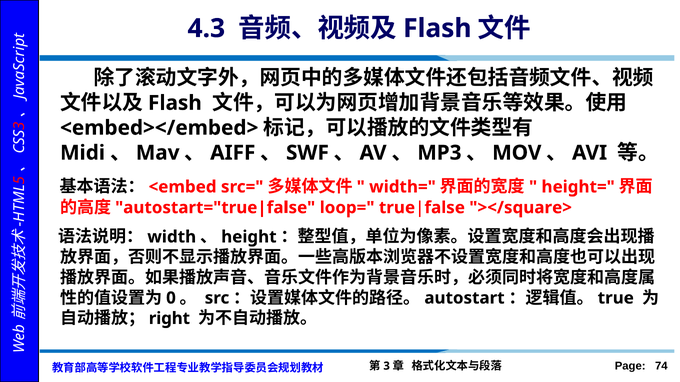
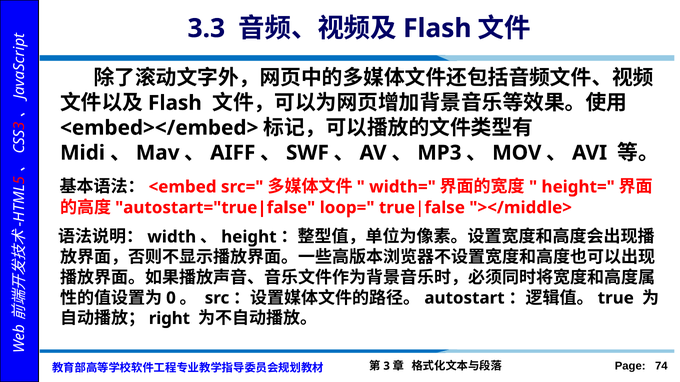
4.3: 4.3 -> 3.3 (206, 28)
></square>: ></square> -> ></middle> (521, 208)
